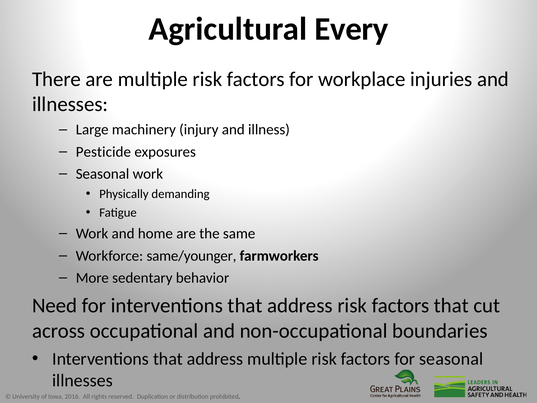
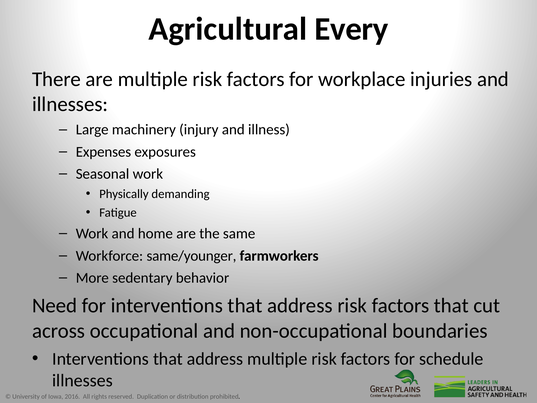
Pesticide: Pesticide -> Expenses (103, 152)
for seasonal: seasonal -> schedule (451, 359)
